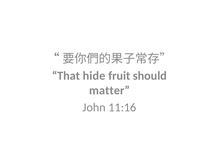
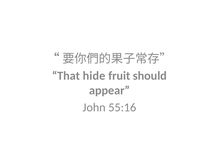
matter: matter -> appear (109, 91)
11:16: 11:16 -> 55:16 (122, 108)
